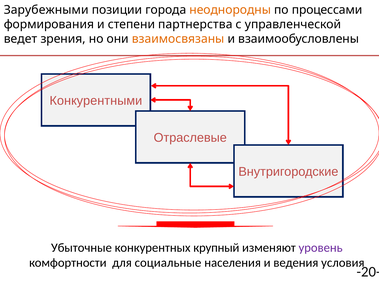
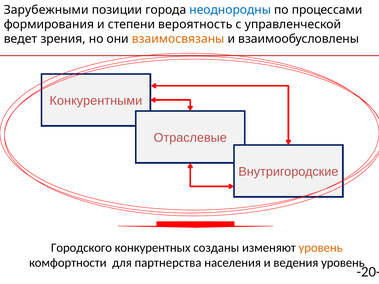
неоднородны colour: orange -> blue (230, 10)
партнерства: партнерства -> вероятность (195, 25)
Убыточные: Убыточные -> Городского (81, 248)
крупный: крупный -> созданы (216, 248)
уровень colour: purple -> orange (321, 248)
социальные: социальные -> партнерства (168, 263)
ведения условия: условия -> уровень (343, 263)
